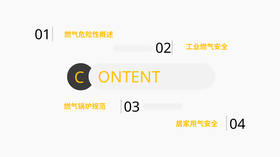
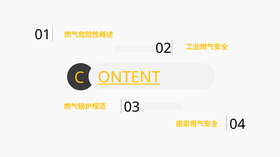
ONTENT underline: none -> present (129, 78)
